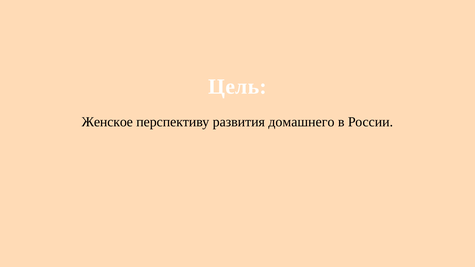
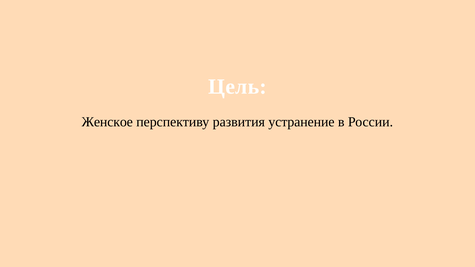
домашнего: домашнего -> устранение (301, 122)
